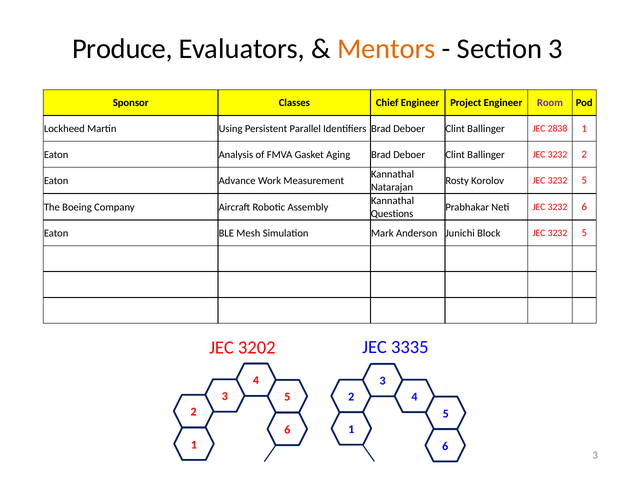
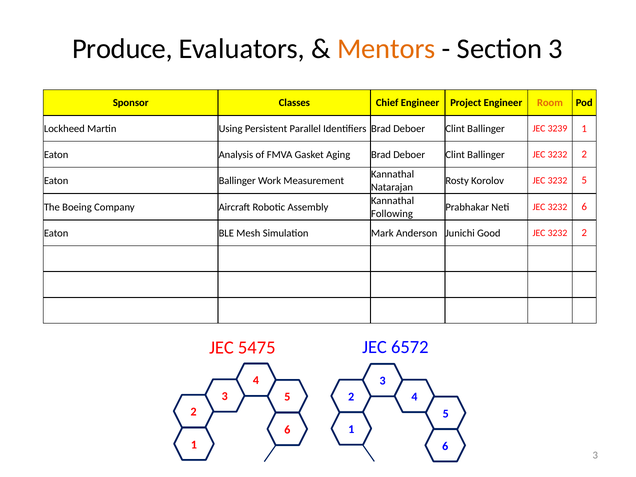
Room colour: purple -> orange (550, 103)
2838: 2838 -> 3239 (557, 129)
Eaton Advance: Advance -> Ballinger (237, 181)
Questions: Questions -> Following (392, 214)
Block: Block -> Good (489, 233)
5: 5 -> 2 (584, 233)
3202: 3202 -> 5475 (257, 348)
3335: 3335 -> 6572 (410, 347)
